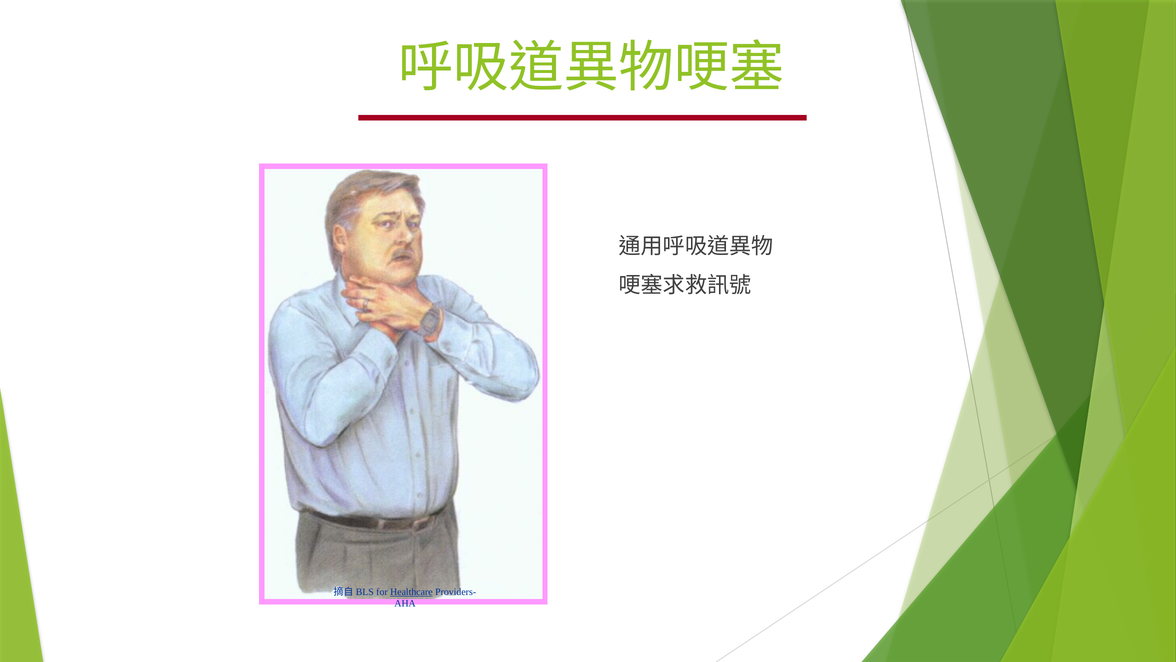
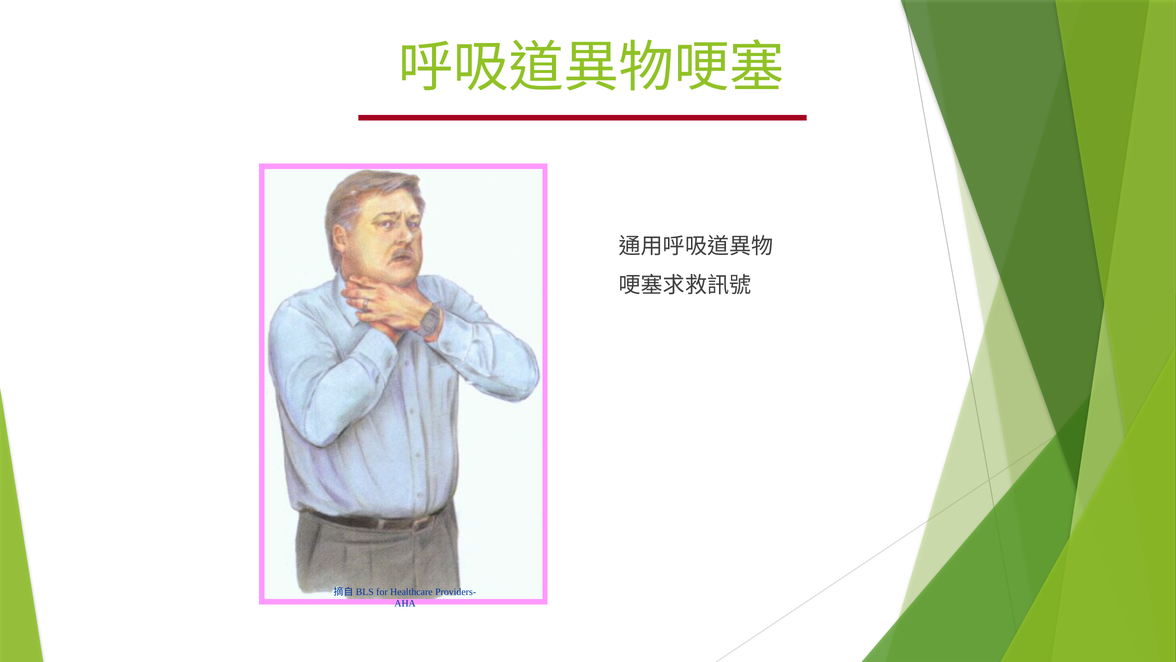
Healthcare underline: present -> none (411, 592)
